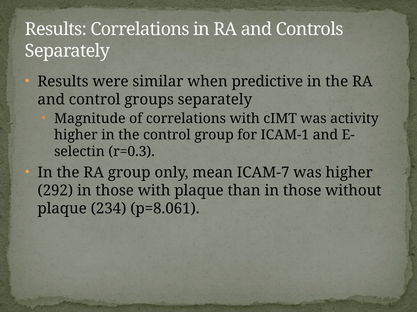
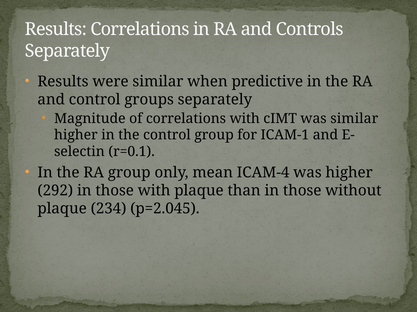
was activity: activity -> similar (354, 119)
r=0.3: r=0.3 -> r=0.1 (132, 152)
ICAM-7: ICAM-7 -> ICAM-4 (263, 173)
p=8.061: p=8.061 -> p=2.045 (165, 209)
